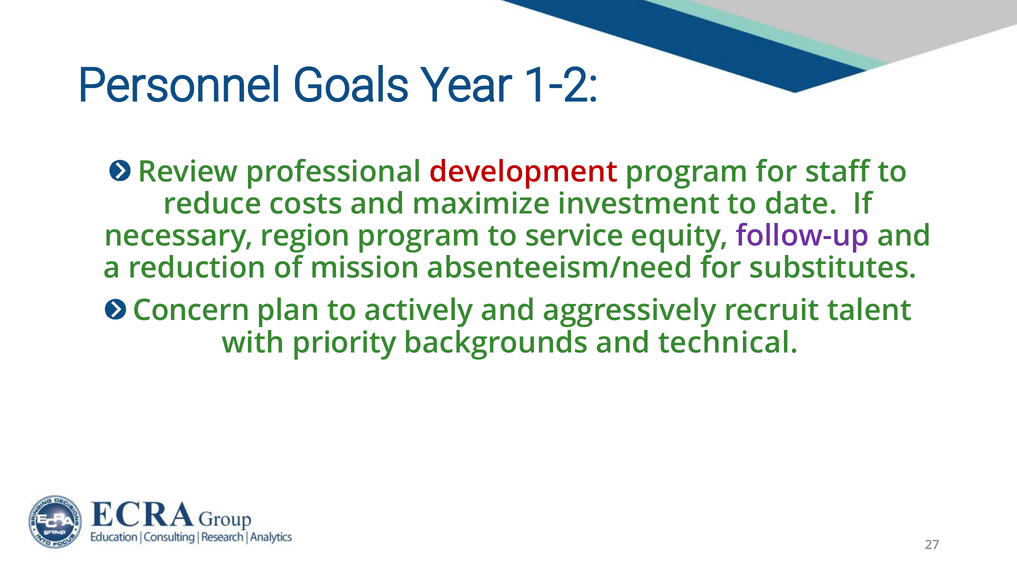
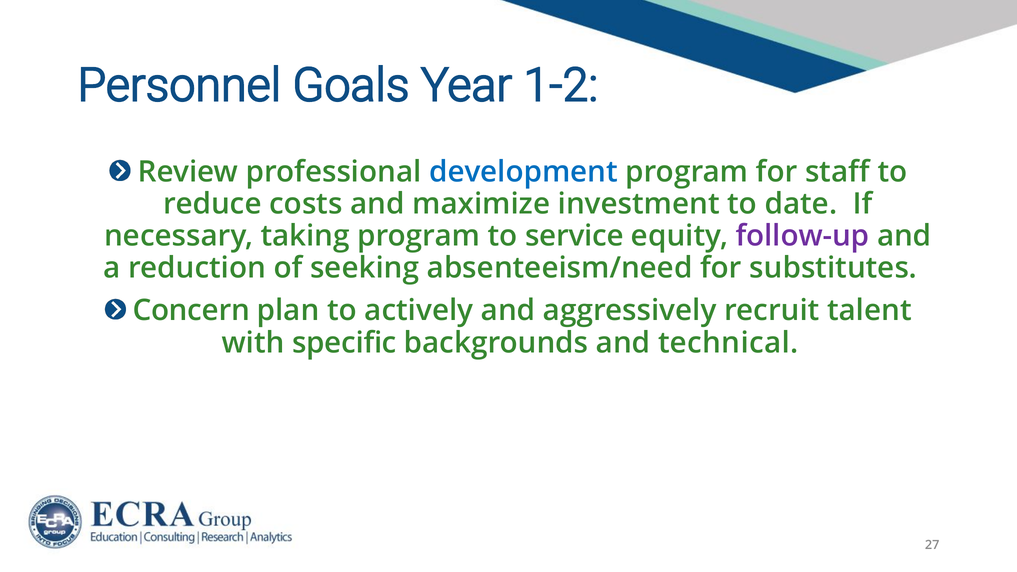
development colour: red -> blue (523, 172)
region: region -> taking (305, 236)
mission: mission -> seeking (365, 268)
priority: priority -> specific (344, 343)
